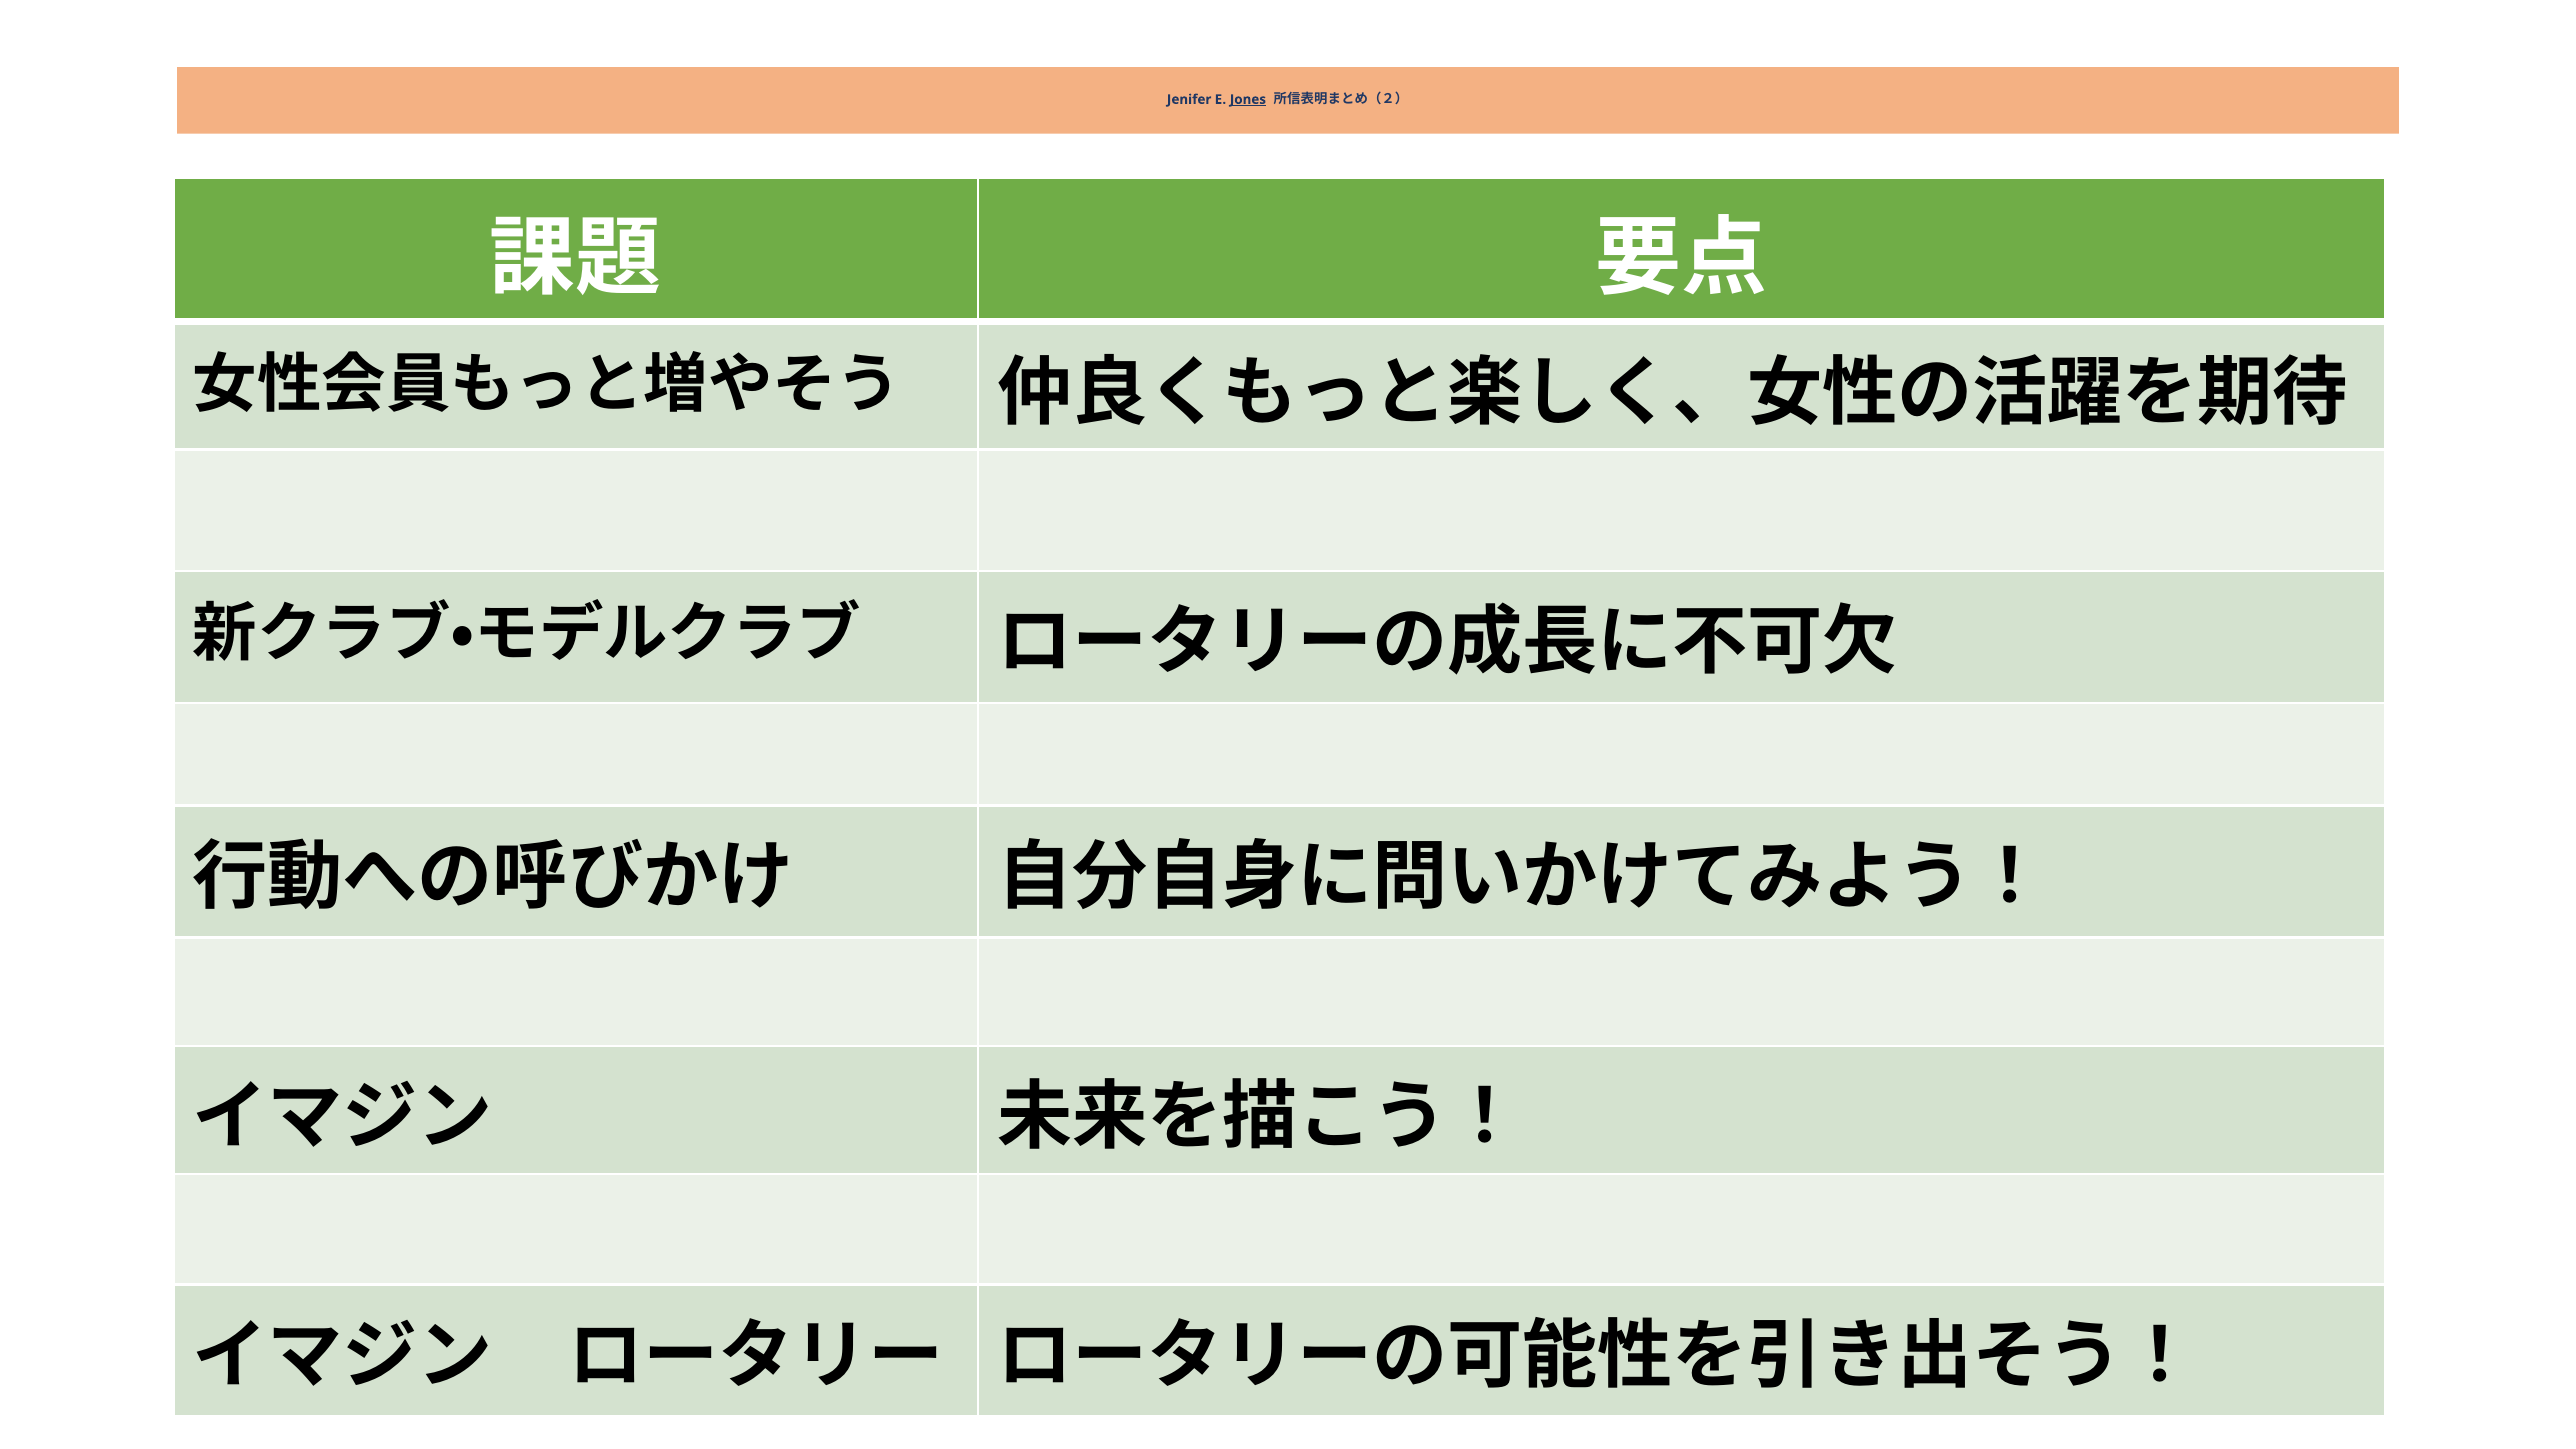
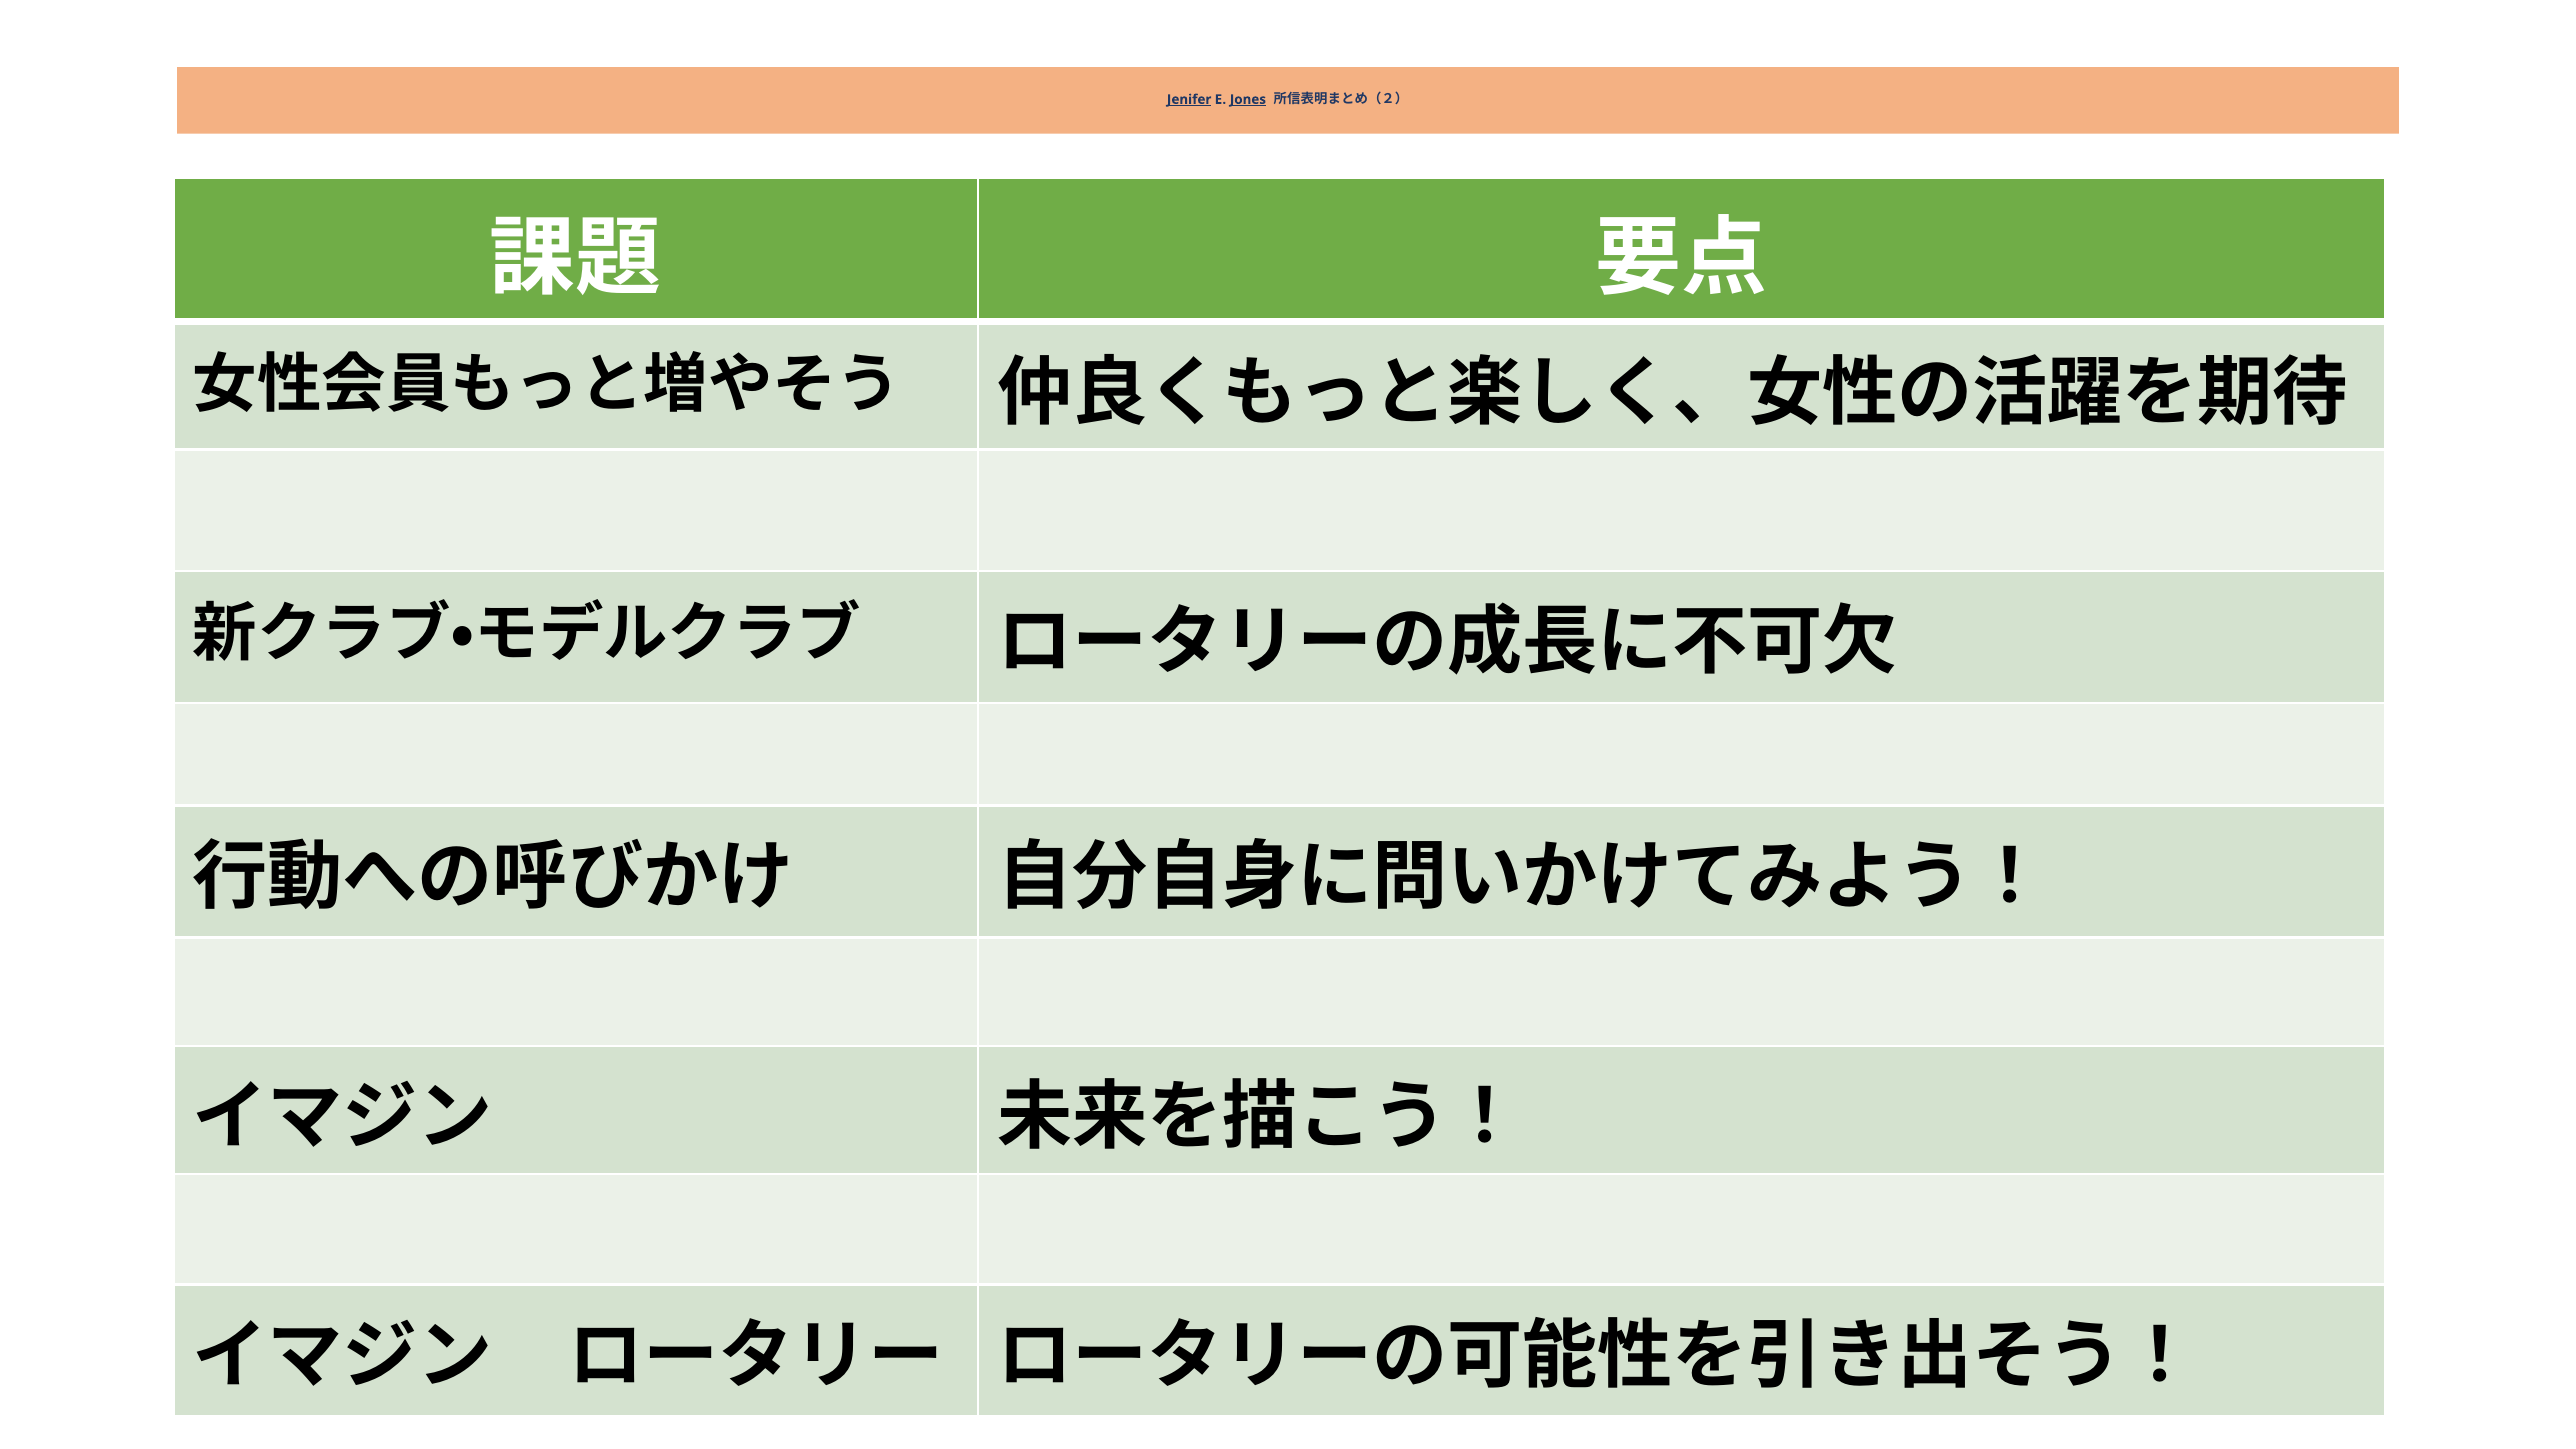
Jenifer underline: none -> present (1189, 99)
